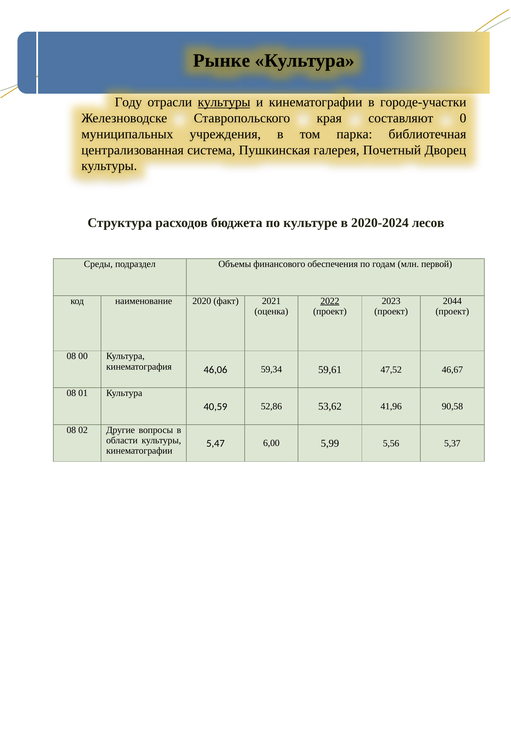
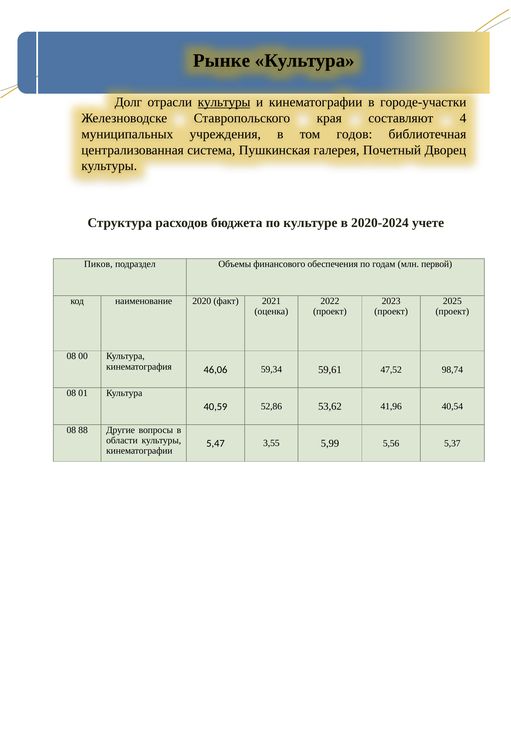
Году: Году -> Долг (128, 102)
0: 0 -> 4 (463, 118)
парка: парка -> годов (354, 134)
лесов: лесов -> учете (428, 223)
Среды: Среды -> Пиков (98, 264)
2022 underline: present -> none (330, 301)
2044: 2044 -> 2025 (452, 301)
46,67: 46,67 -> 98,74 (452, 370)
90,58: 90,58 -> 40,54 (452, 407)
02: 02 -> 88 (83, 430)
6,00: 6,00 -> 3,55 (271, 443)
